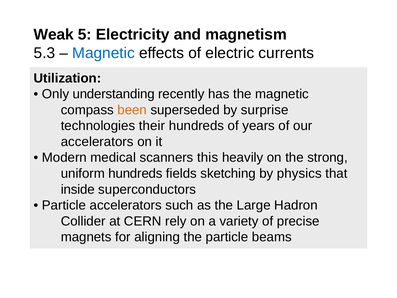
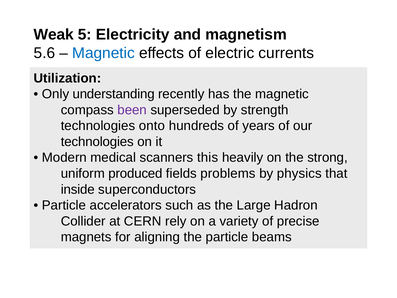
5.3: 5.3 -> 5.6 (44, 53)
been colour: orange -> purple (132, 110)
surprise: surprise -> strength (265, 110)
their: their -> onto (152, 126)
accelerators: accelerators -> technologies (97, 142)
uniform hundreds: hundreds -> produced (135, 173)
sketching: sketching -> problems (228, 173)
